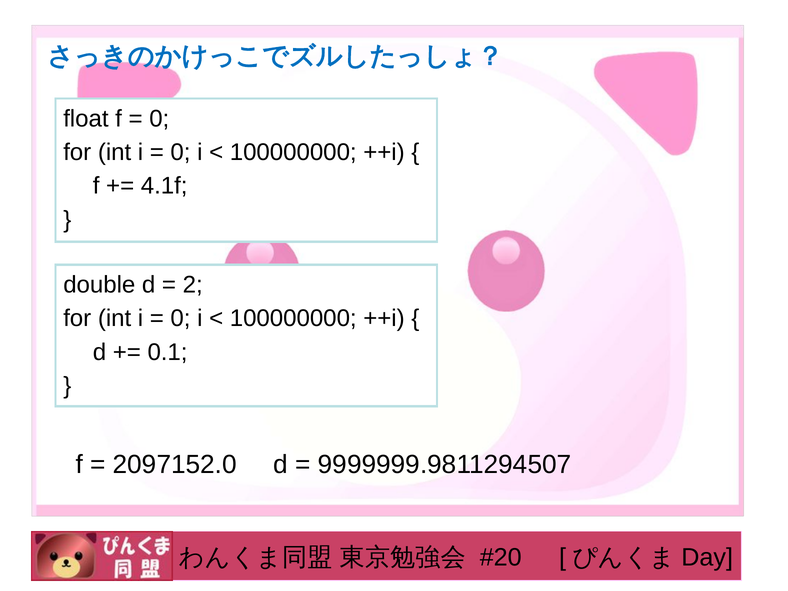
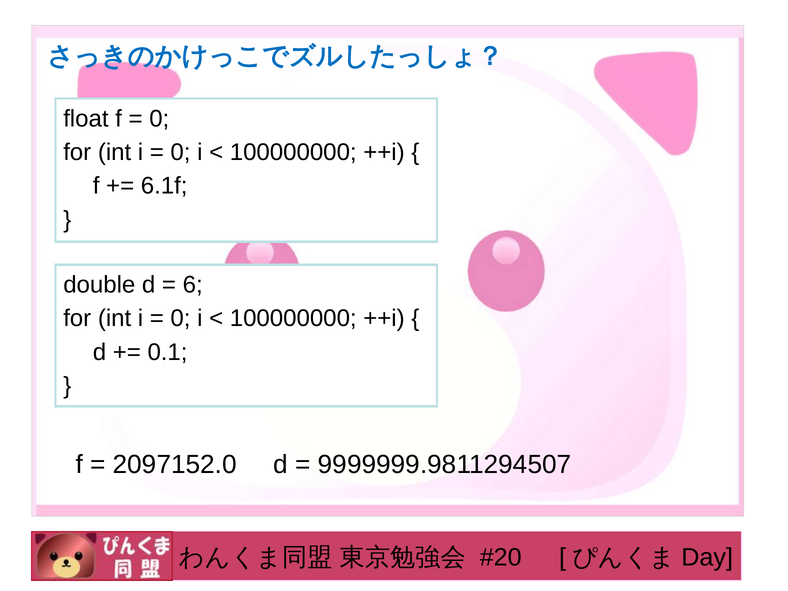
4.1f: 4.1f -> 6.1f (164, 186)
2: 2 -> 6 (193, 285)
